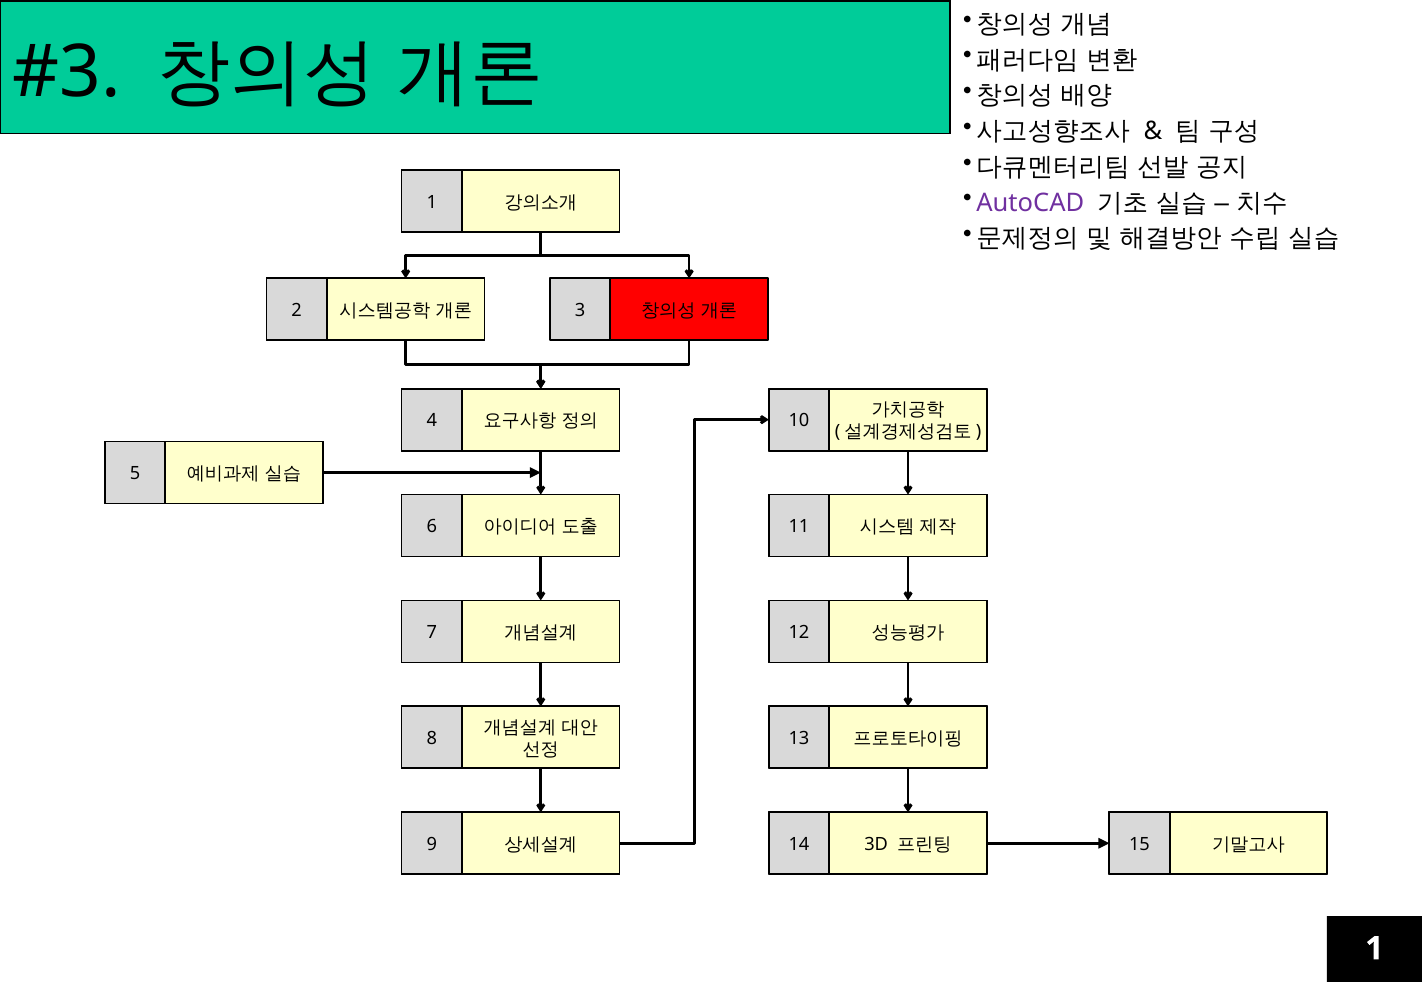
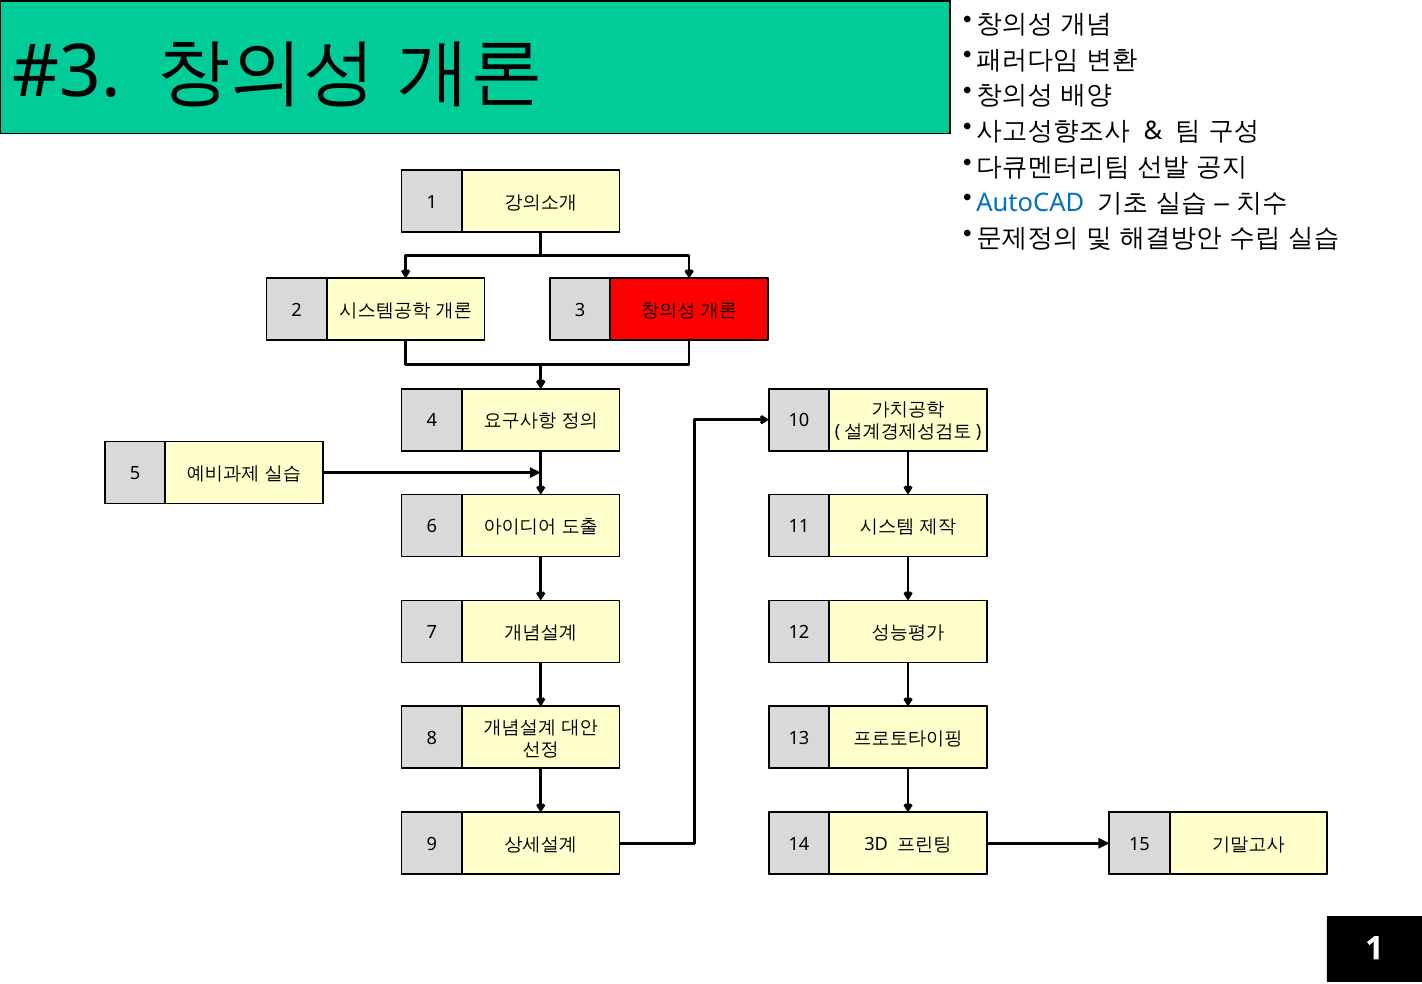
AutoCAD colour: purple -> blue (1030, 203)
